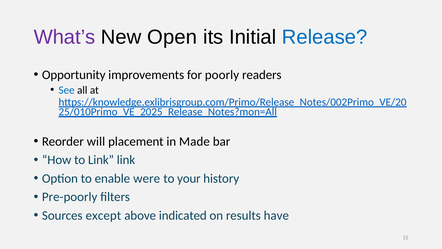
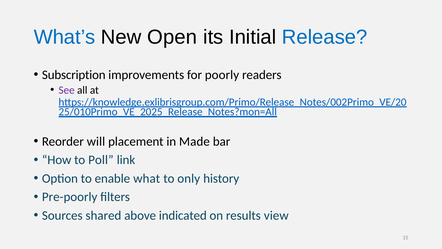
What’s colour: purple -> blue (64, 37)
Opportunity: Opportunity -> Subscription (74, 75)
See colour: blue -> purple (67, 90)
to Link: Link -> Poll (101, 160)
were: were -> what (147, 178)
your: your -> only (189, 178)
except: except -> shared (103, 215)
have: have -> view (276, 215)
